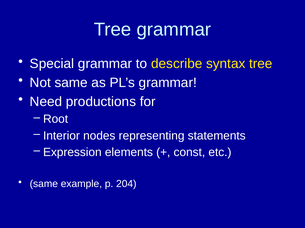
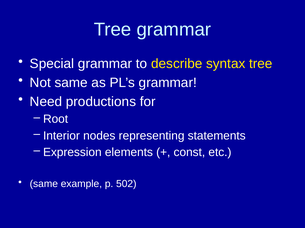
204: 204 -> 502 (126, 184)
